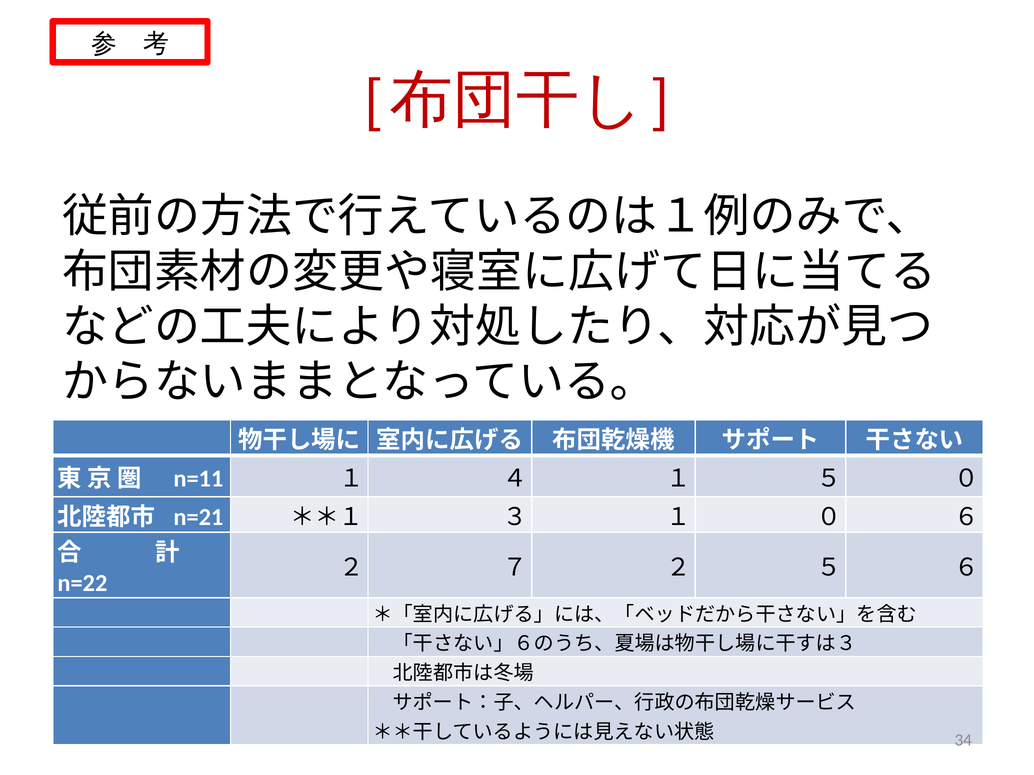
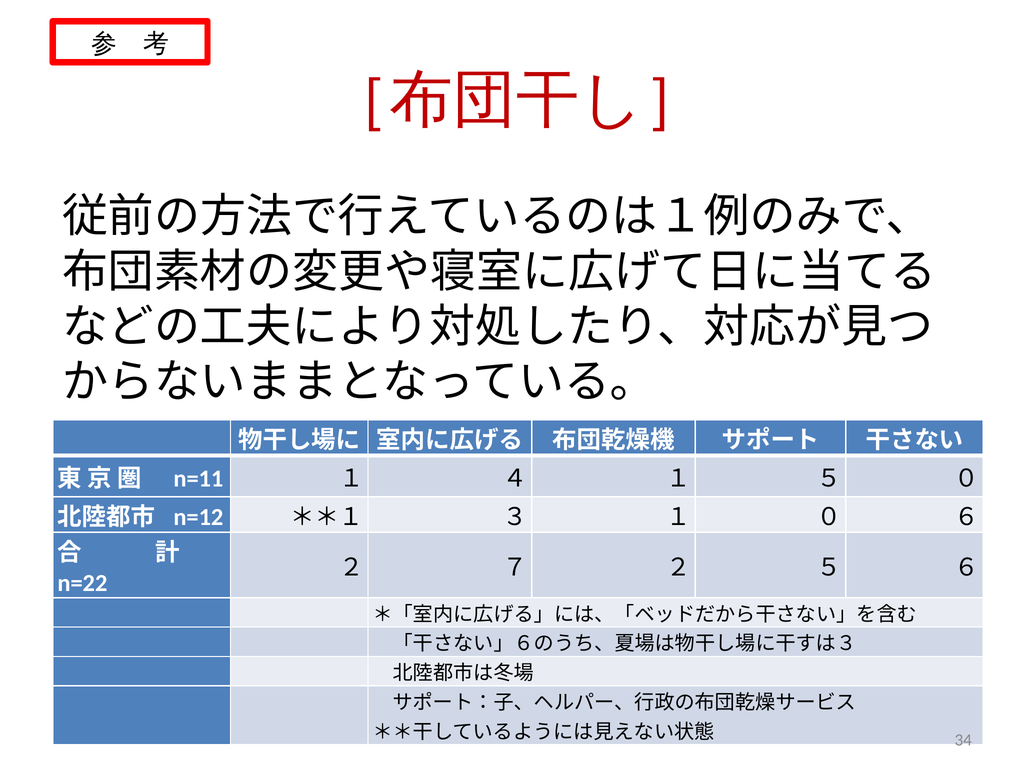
n=21: n=21 -> n=12 (198, 517)
